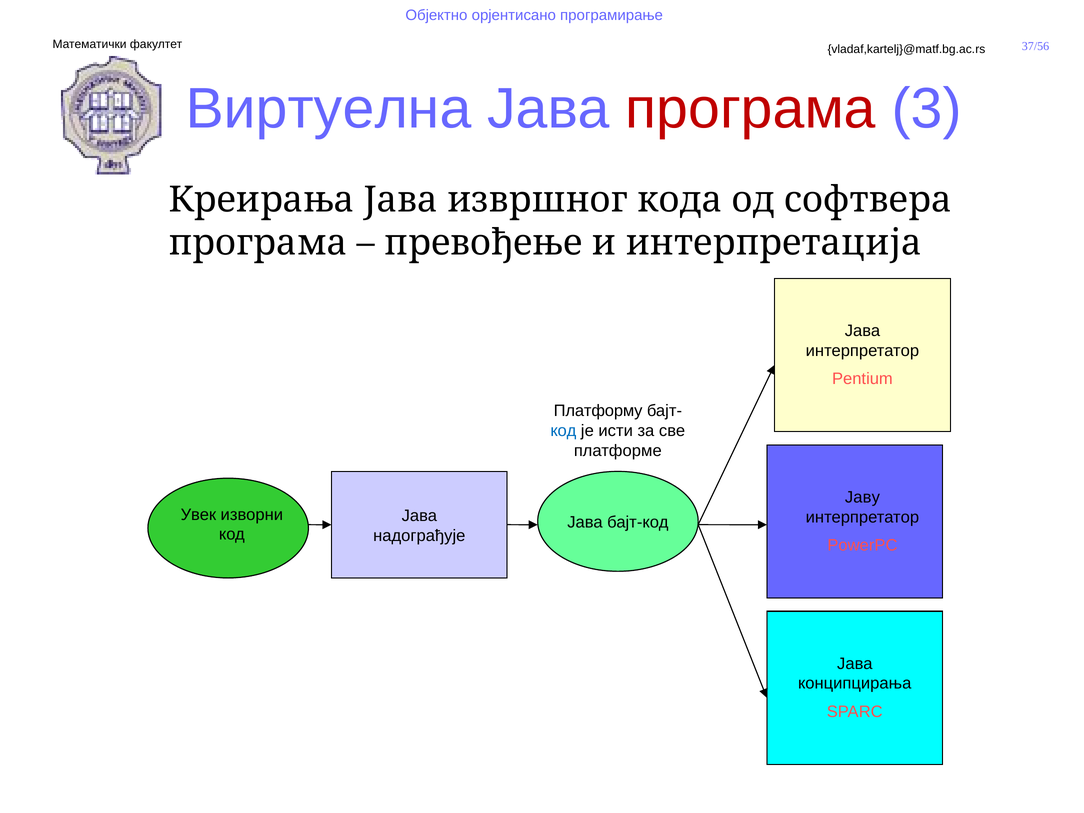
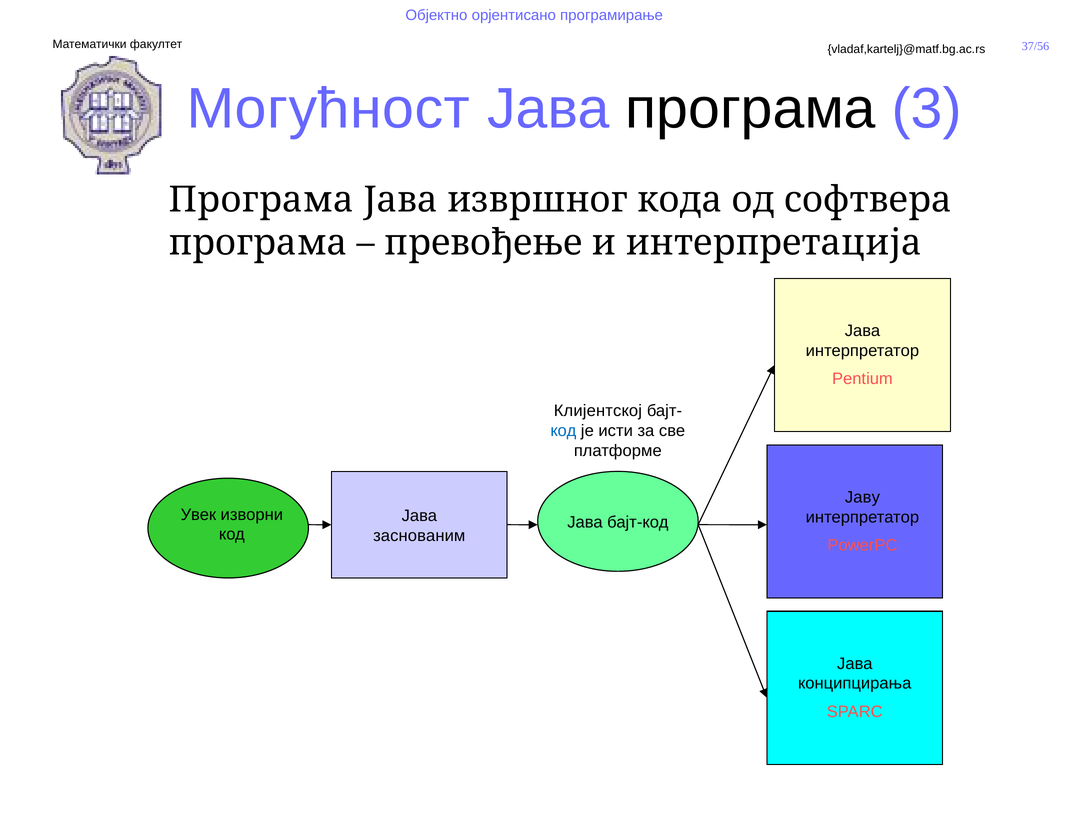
Виртуелна: Виртуелна -> Могућност (328, 109)
програма colour: red -> black (751, 109)
Креирања: Креирања -> Програма (261, 200)
Платформу: Платформу -> Клијентској (598, 411)
надограђује: надограђује -> заснованим (419, 536)
